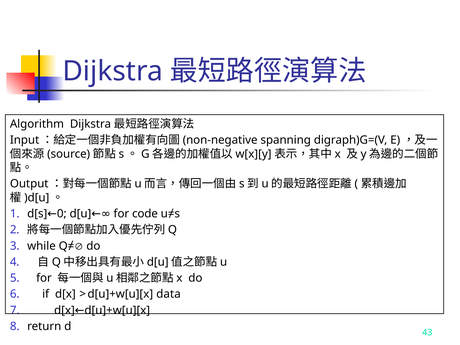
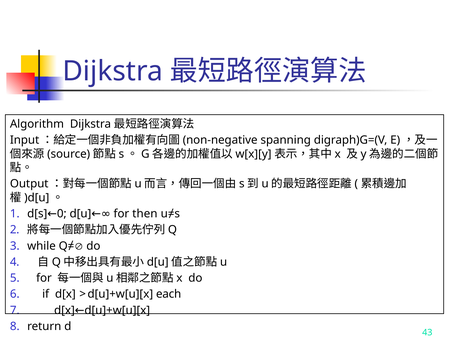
code: code -> then (145, 214)
data: data -> each (169, 294)
